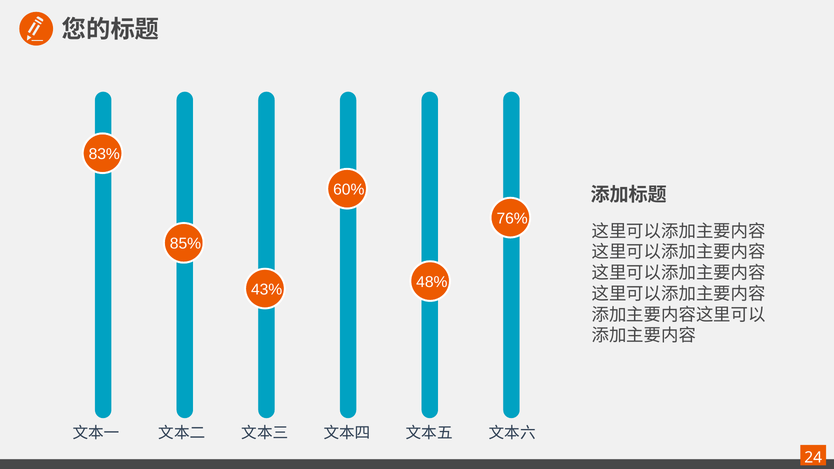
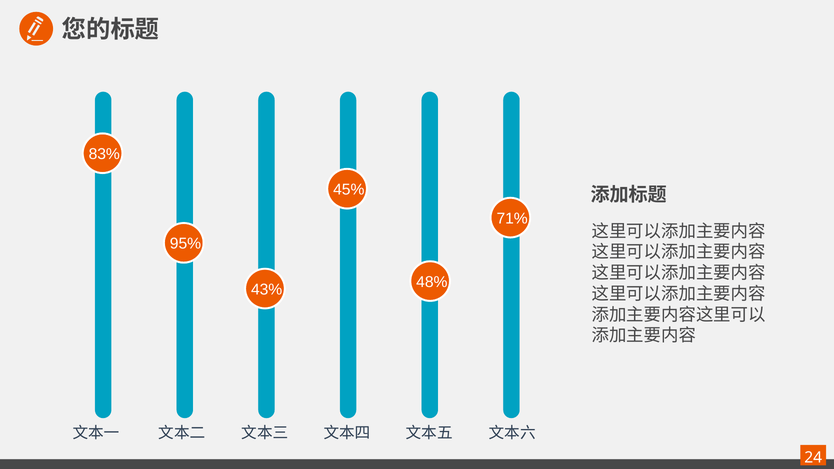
60%: 60% -> 45% (349, 190)
76%: 76% -> 71% (512, 219)
85%: 85% -> 95% (185, 244)
